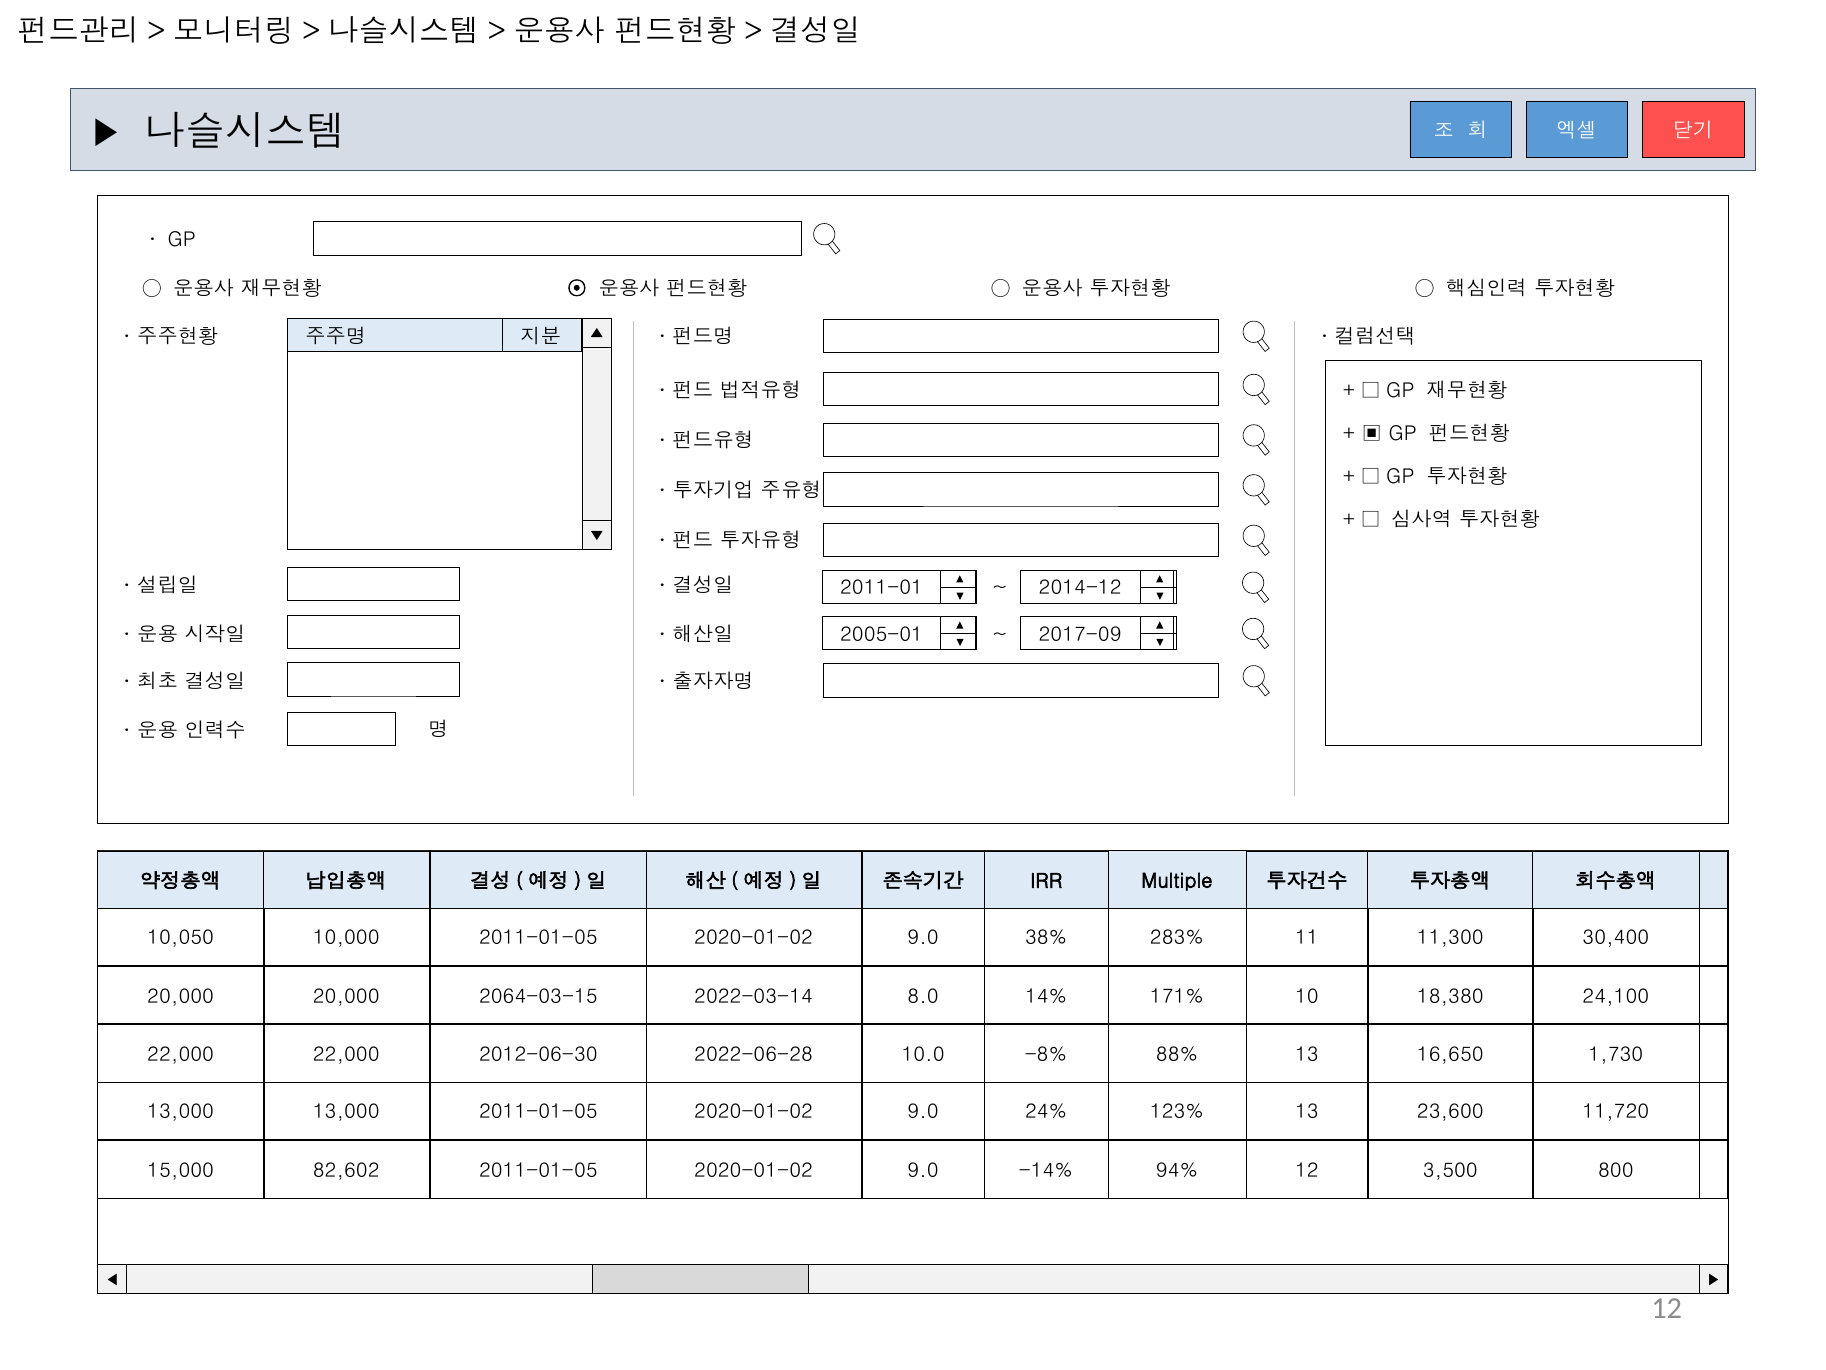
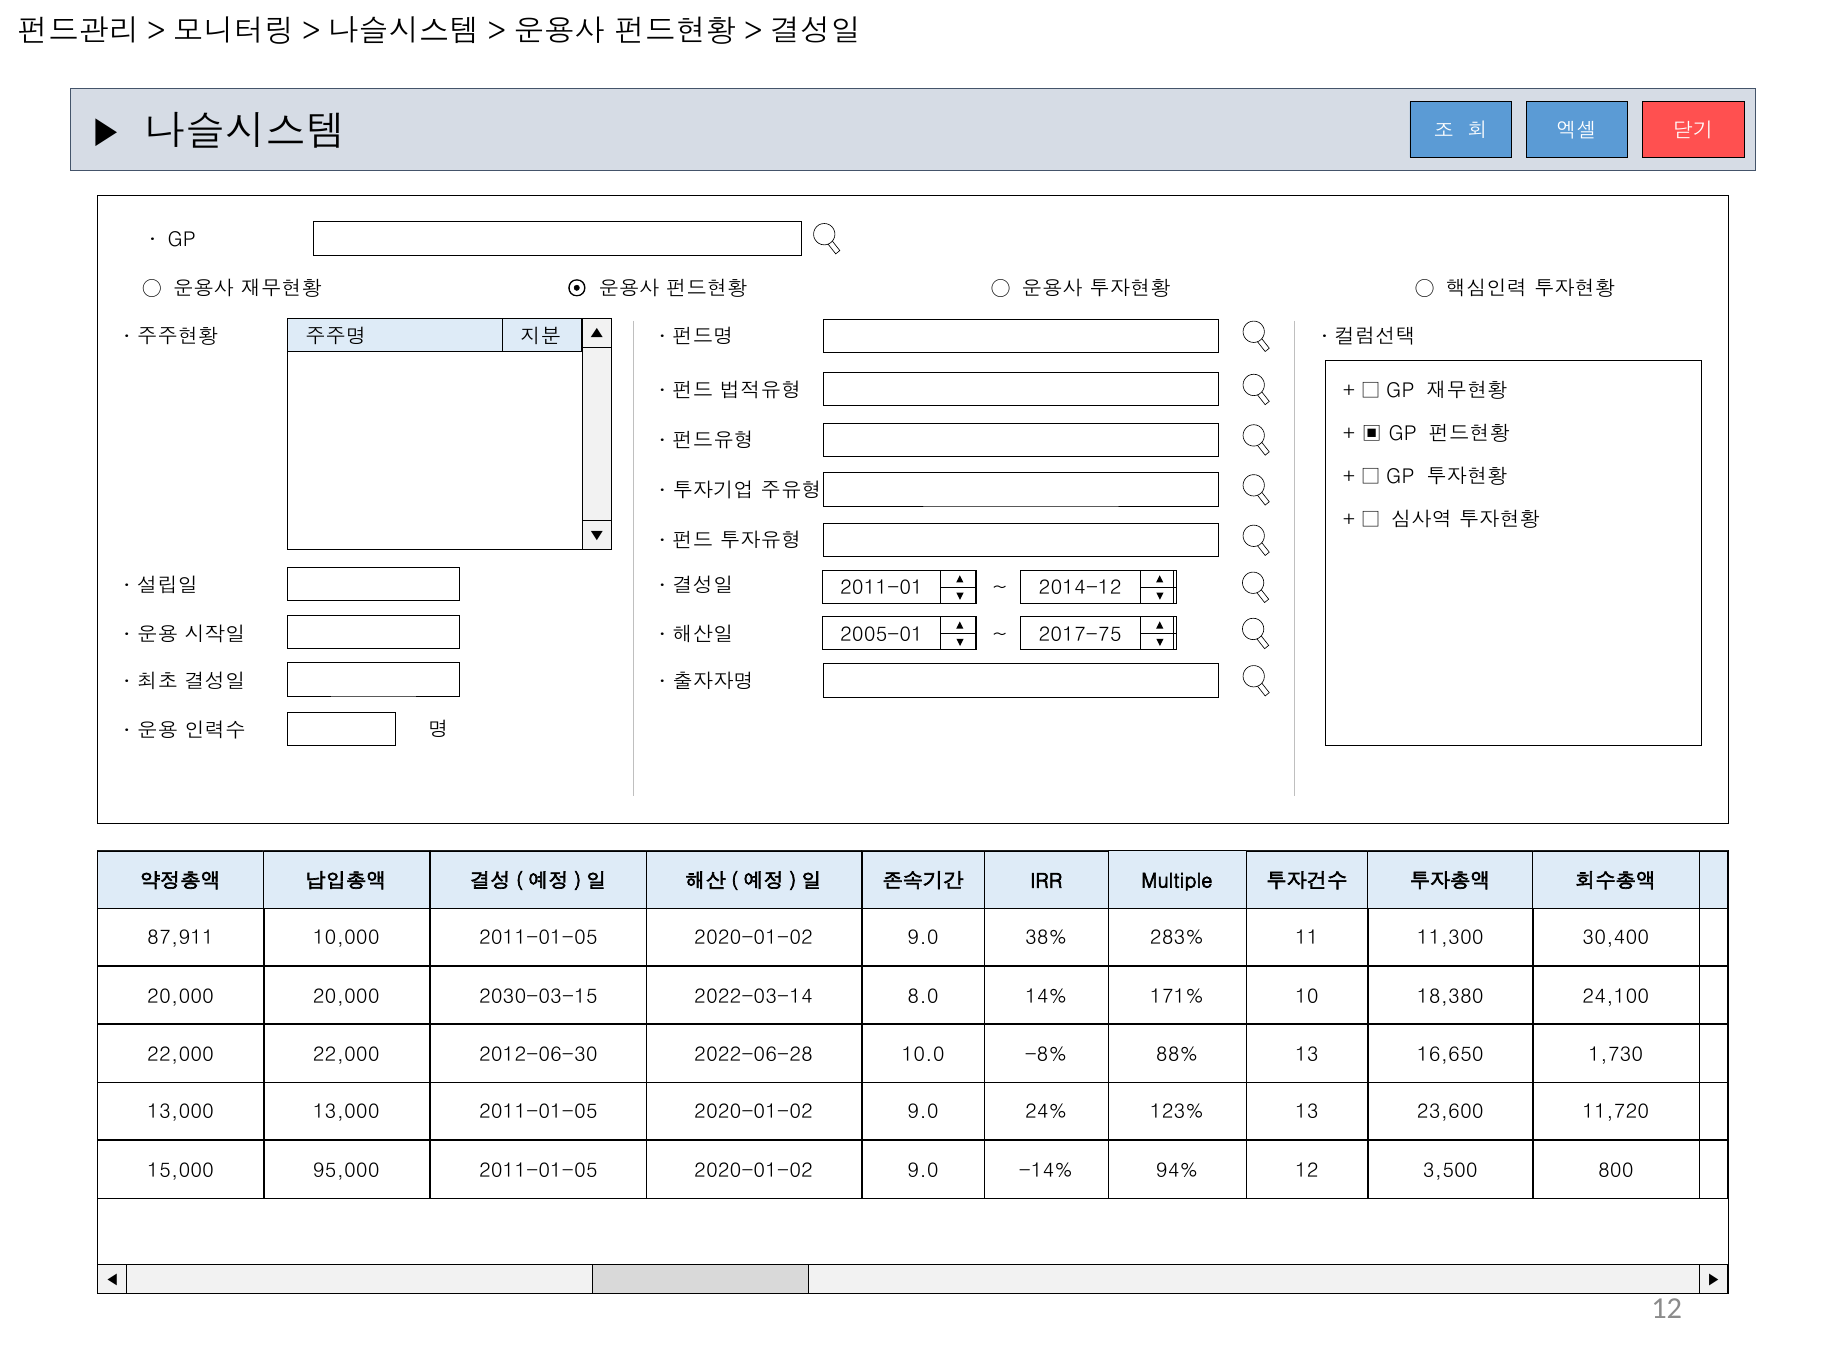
2017-09: 2017-09 -> 2017-75 (1080, 634)
10,050: 10,050 -> 87,911 (181, 938)
2064-03-15: 2064-03-15 -> 2030-03-15 (538, 996)
82,602: 82,602 -> 95,000 (346, 1170)
